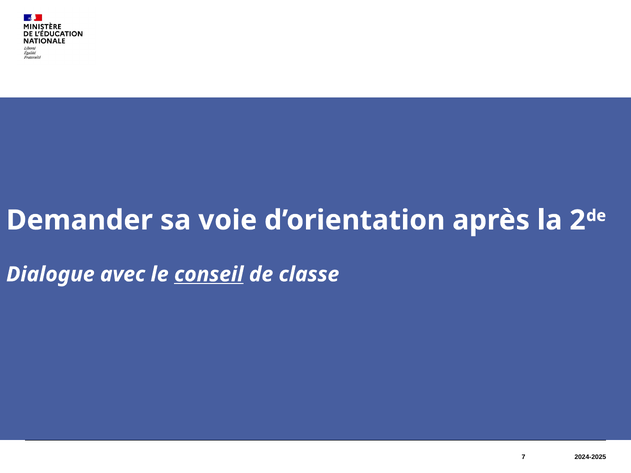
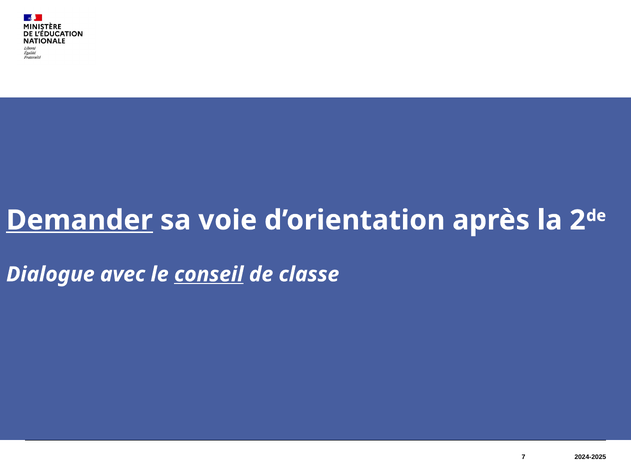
Demander underline: none -> present (80, 220)
